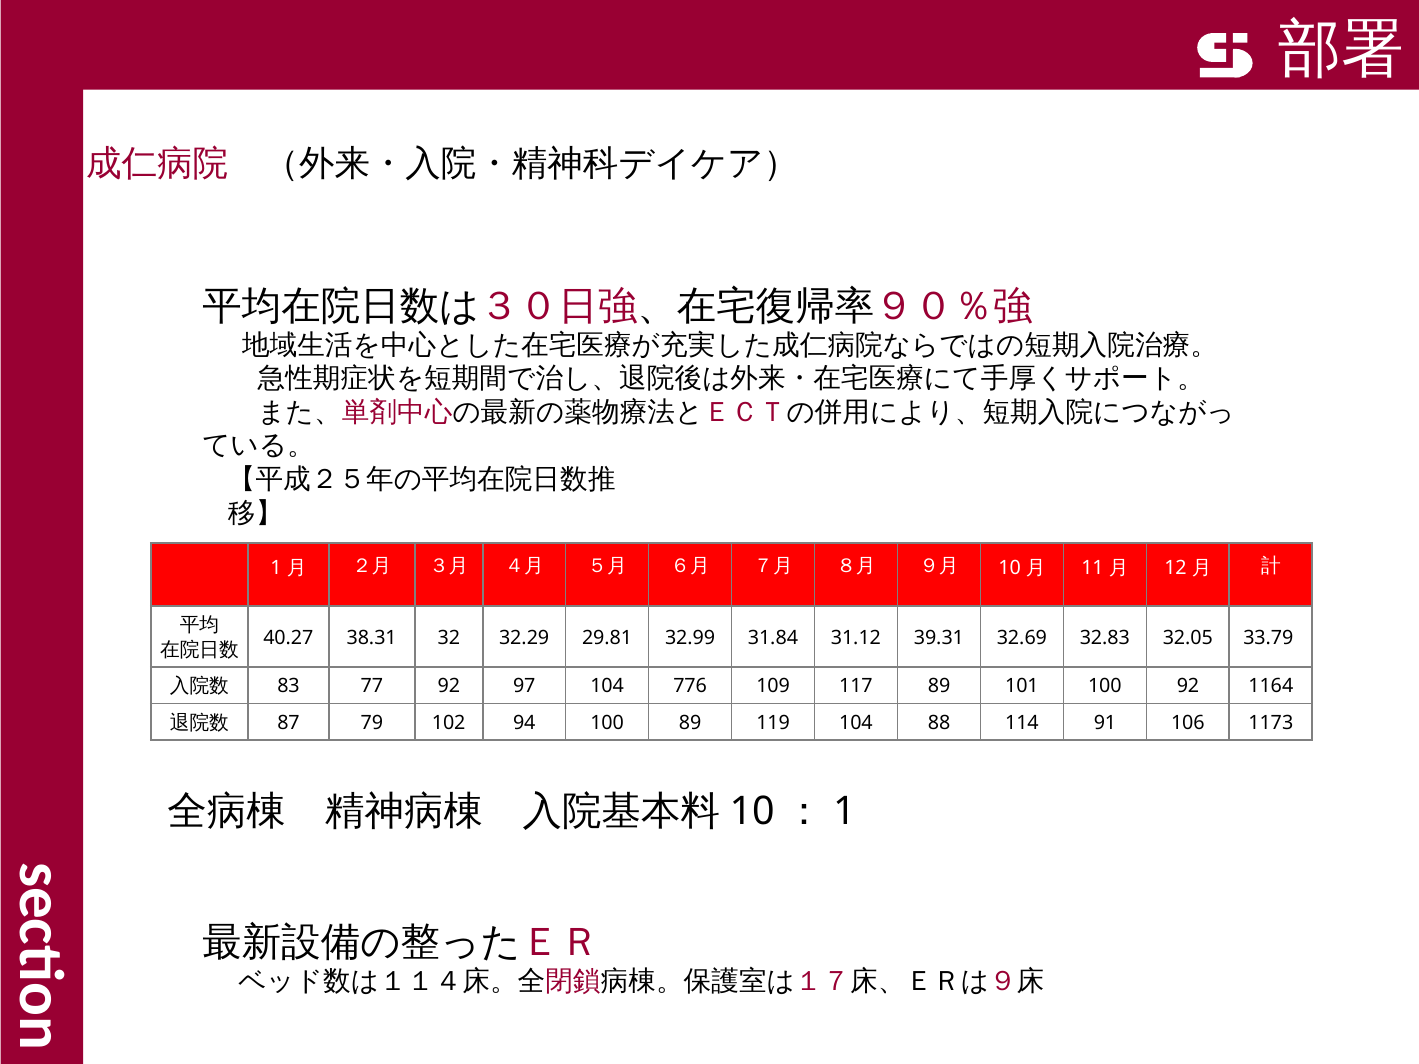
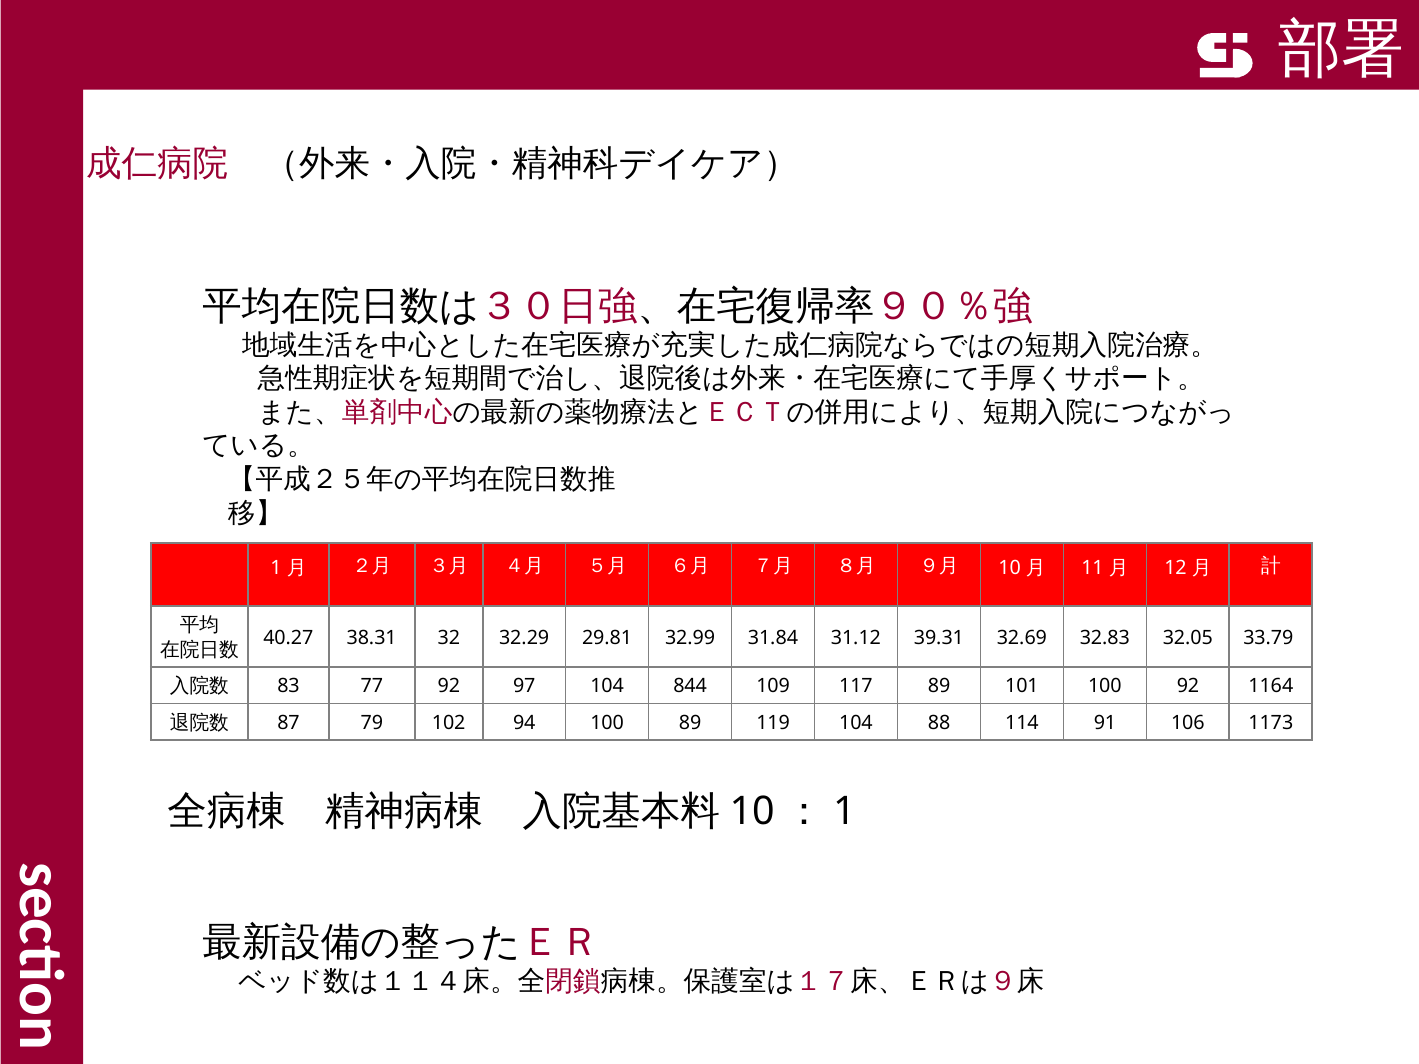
776: 776 -> 844 (690, 686)
